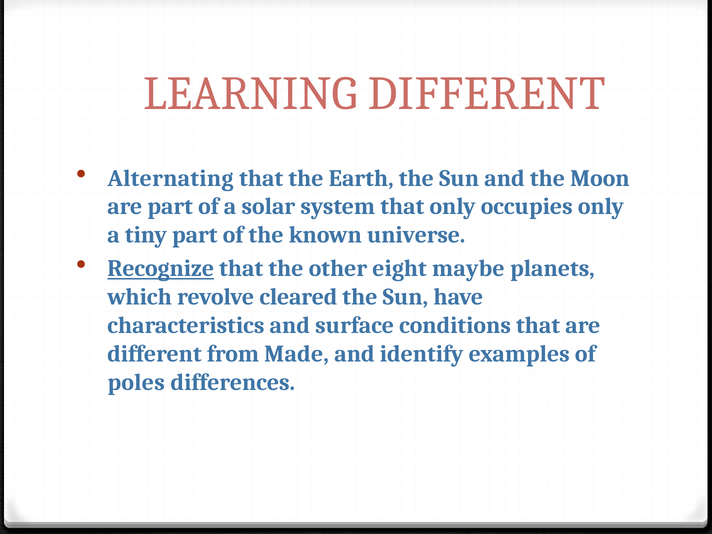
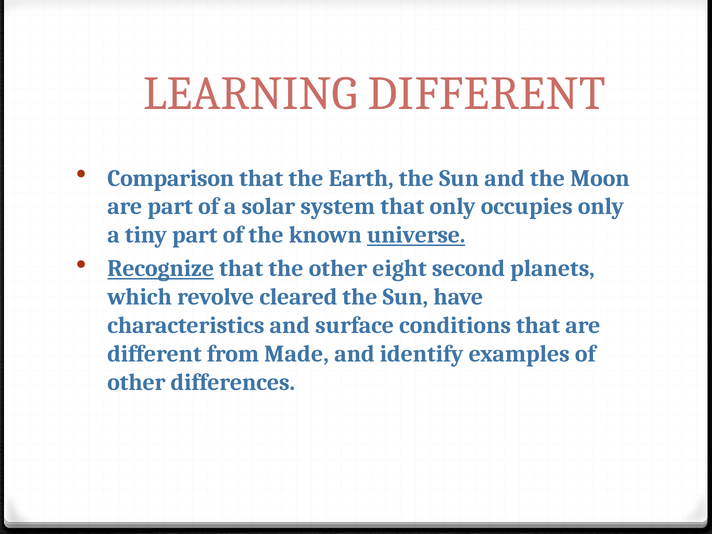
Alternating: Alternating -> Comparison (171, 178)
universe underline: none -> present (416, 235)
maybe: maybe -> second (469, 268)
poles: poles -> other (136, 382)
